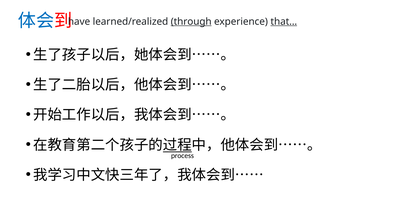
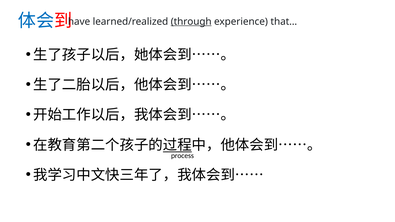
that… underline: present -> none (284, 22)
